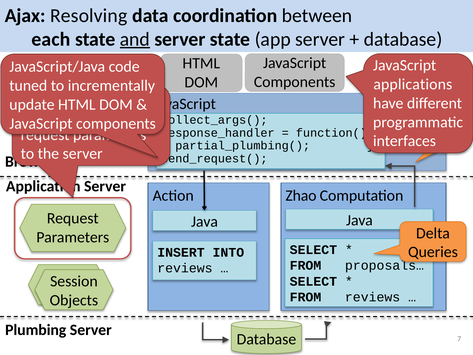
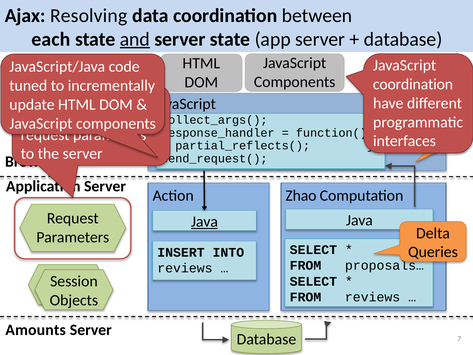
applications: applications -> coordination (413, 84)
partial_plumbing(: partial_plumbing( -> partial_reflects( (243, 146)
Java underline: none -> present (204, 221)
Plumbing: Plumbing -> Amounts (36, 330)
